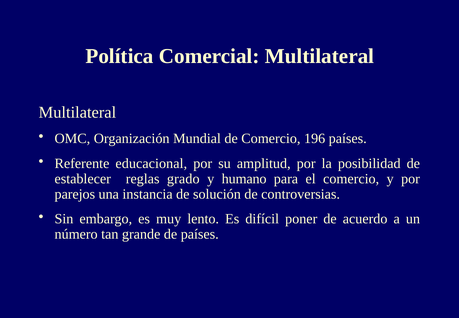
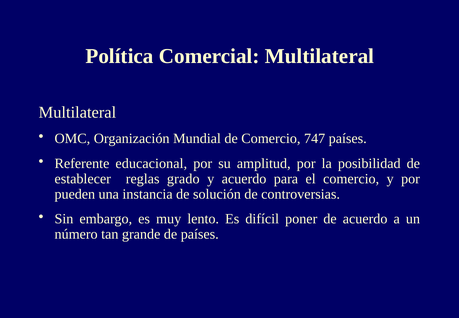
196: 196 -> 747 (315, 139)
y humano: humano -> acuerdo (244, 179)
parejos: parejos -> pueden (75, 194)
